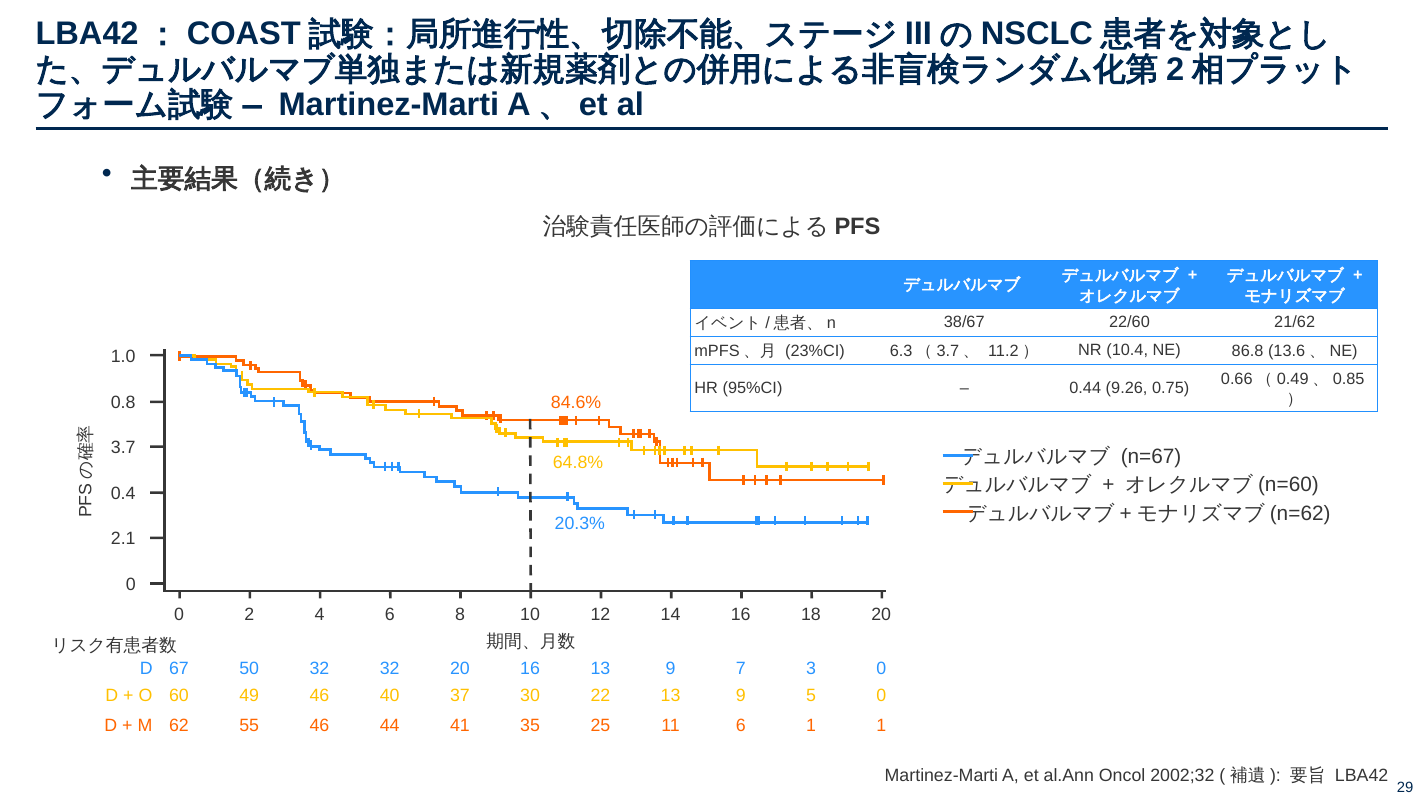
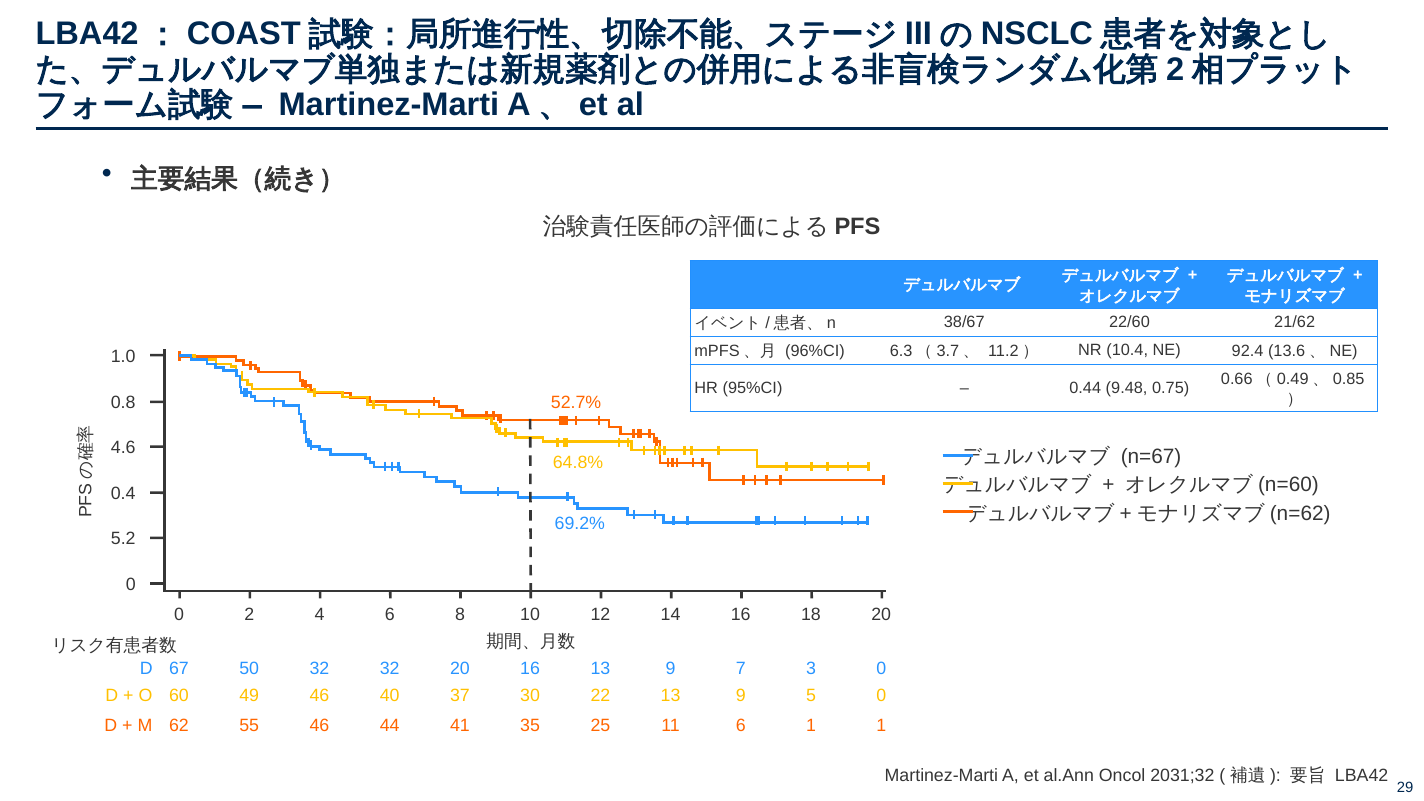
23%CI: 23%CI -> 96%CI (815, 351)
86.8: 86.8 -> 92.4 (1248, 351)
9.26: 9.26 -> 9.48 (1127, 388)
84.6%: 84.6% -> 52.7% (576, 402)
3.7: 3.7 -> 4.6 (123, 448)
20.3%: 20.3% -> 69.2% (580, 524)
2.1: 2.1 -> 5.2 (123, 539)
2002;32: 2002;32 -> 2031;32 (1182, 776)
